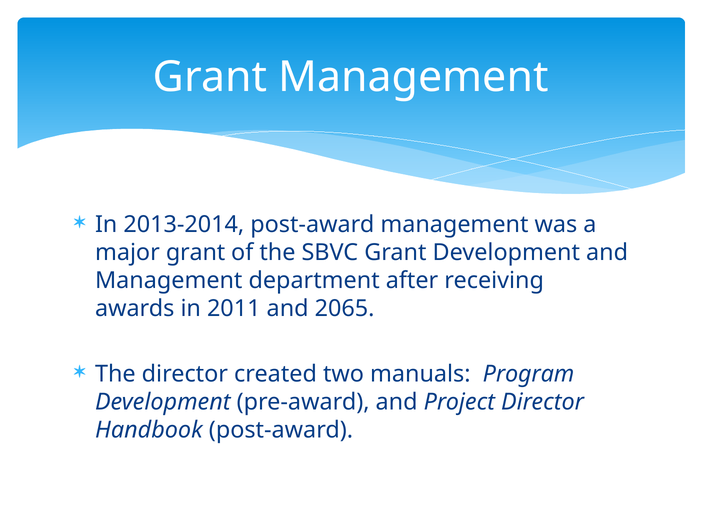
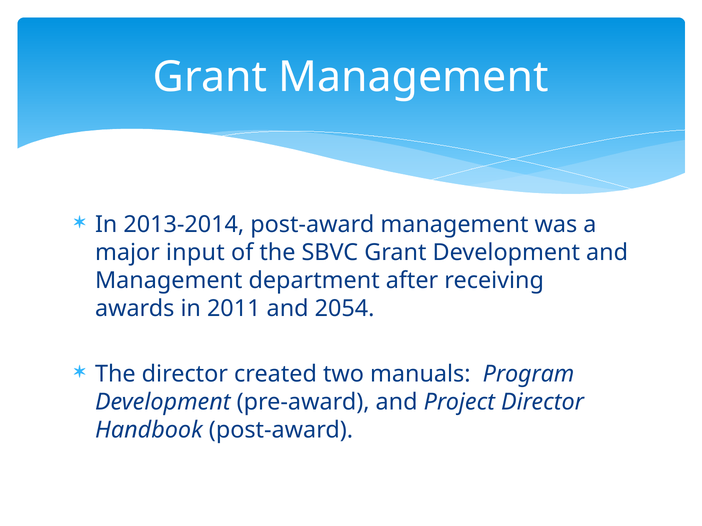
major grant: grant -> input (195, 253)
2065: 2065 -> 2054 (345, 309)
